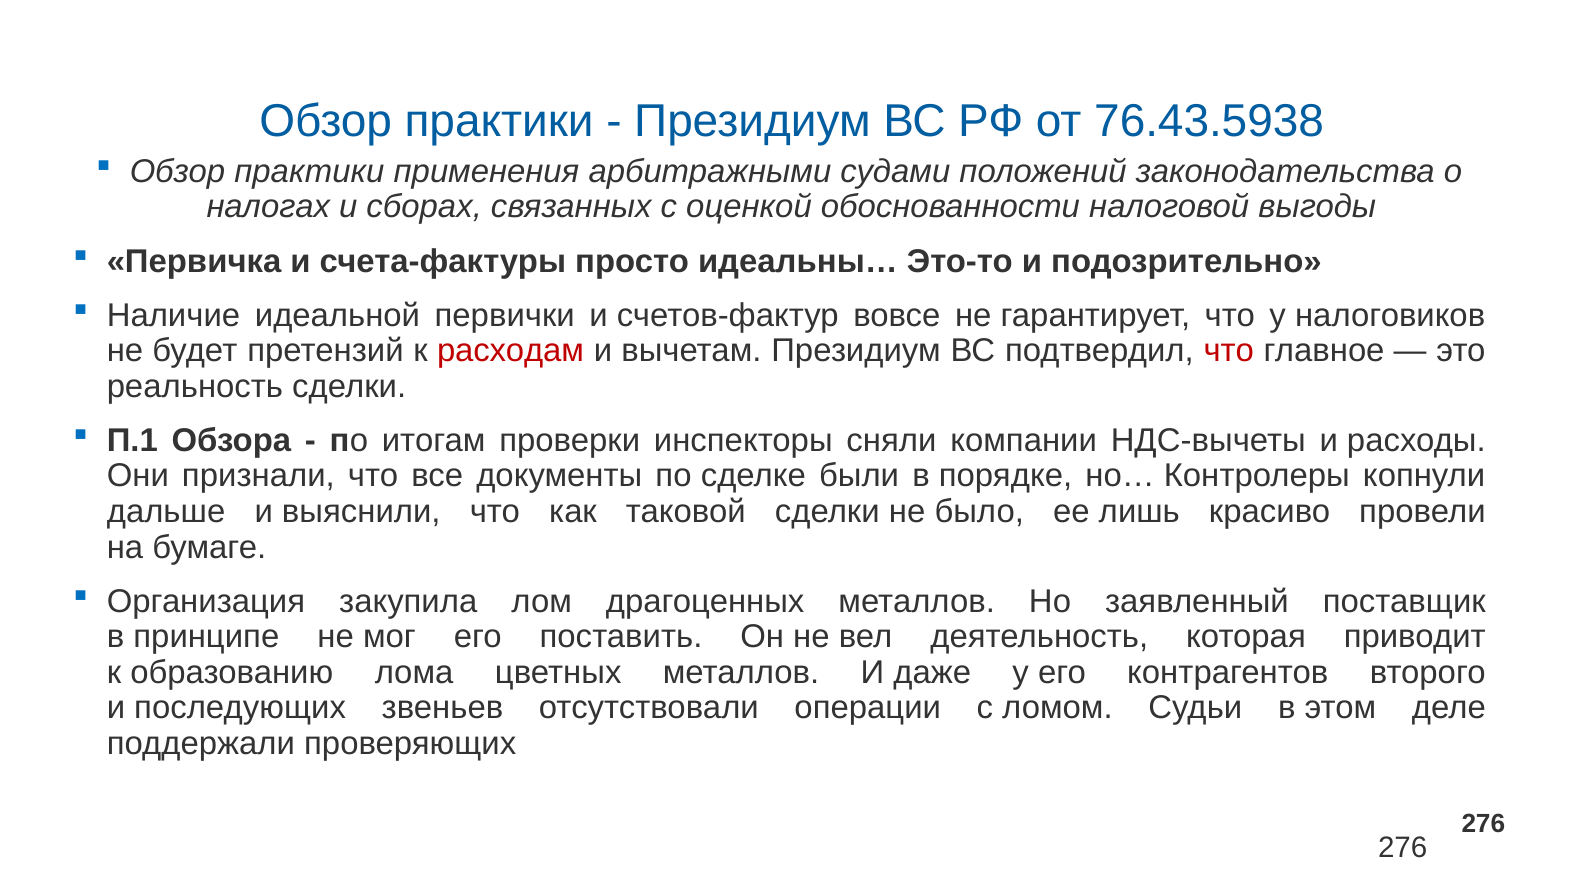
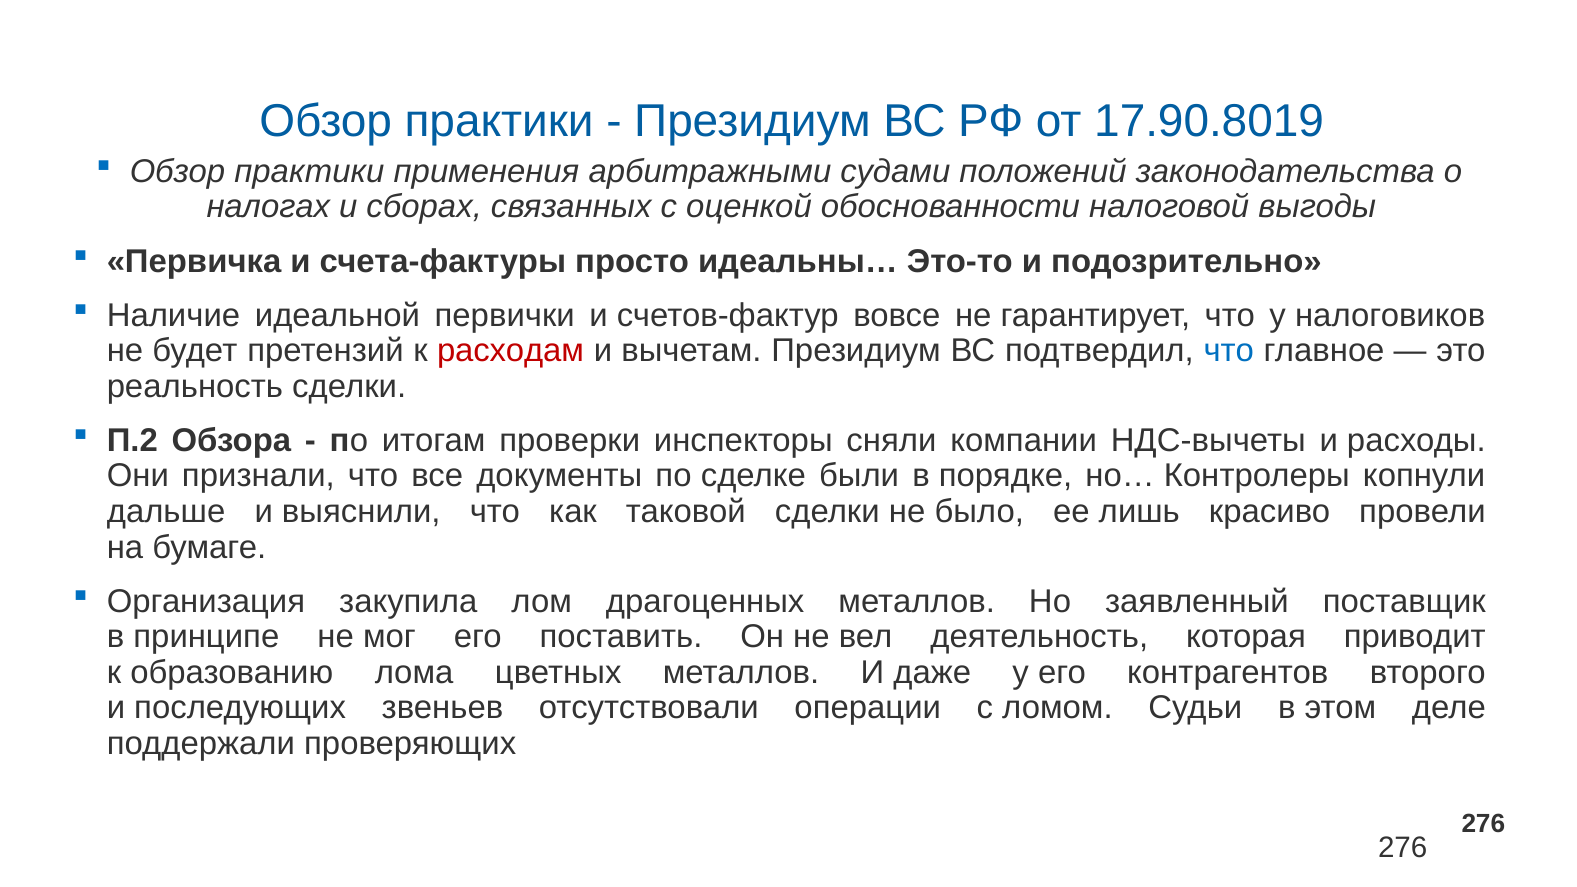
76.43.5938: 76.43.5938 -> 17.90.8019 (1209, 122)
что colour: red -> blue (1229, 351)
П.1: П.1 -> П.2 (132, 441)
